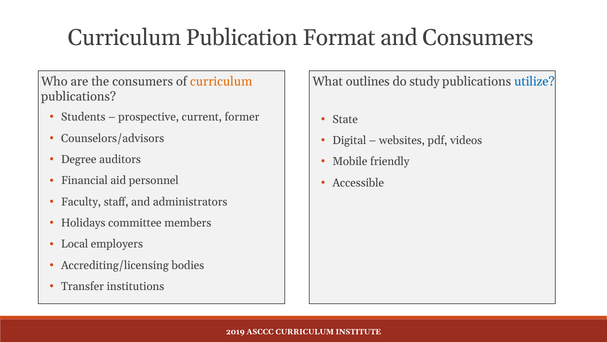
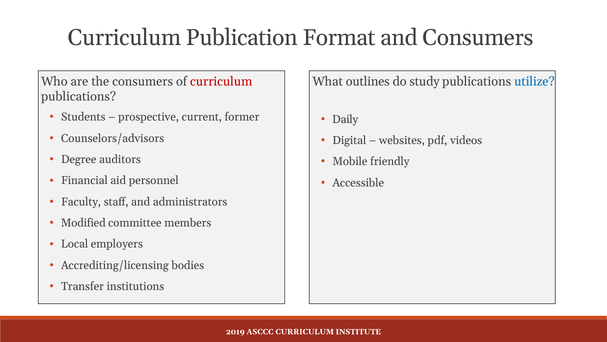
curriculum colour: orange -> red (221, 81)
State: State -> Daily (345, 119)
Holidays: Holidays -> Modified (83, 223)
